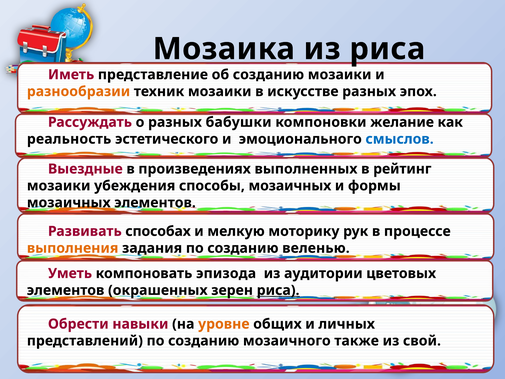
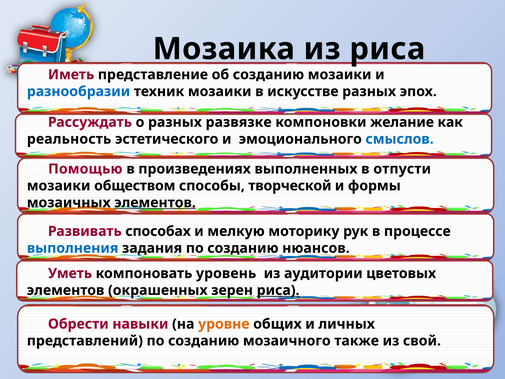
разнообразии colour: orange -> blue (78, 91)
бабушки: бабушки -> развязке (239, 122)
Выездные: Выездные -> Помощью (85, 169)
рейтинг: рейтинг -> отпусти (402, 169)
убеждения: убеждения -> обществом (135, 186)
способы мозаичных: мозаичных -> творческой (290, 186)
элементов underline: none -> present (155, 202)
выполнения colour: orange -> blue (73, 248)
веленью: веленью -> нюансов (316, 248)
эпизода: эпизода -> уровень (226, 273)
